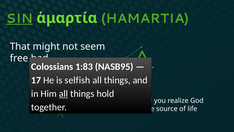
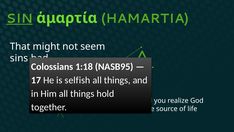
free: free -> sins (19, 58)
1:83: 1:83 -> 1:18 (84, 67)
all underline: present -> none (63, 93)
